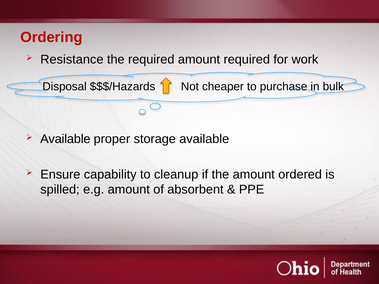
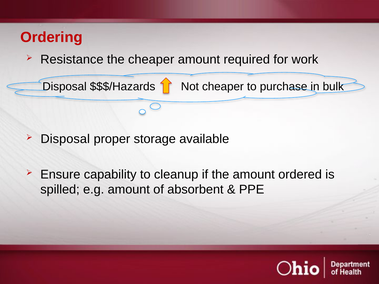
the required: required -> cheaper (151, 60)
Available: Available -> Disposal (65, 139)
